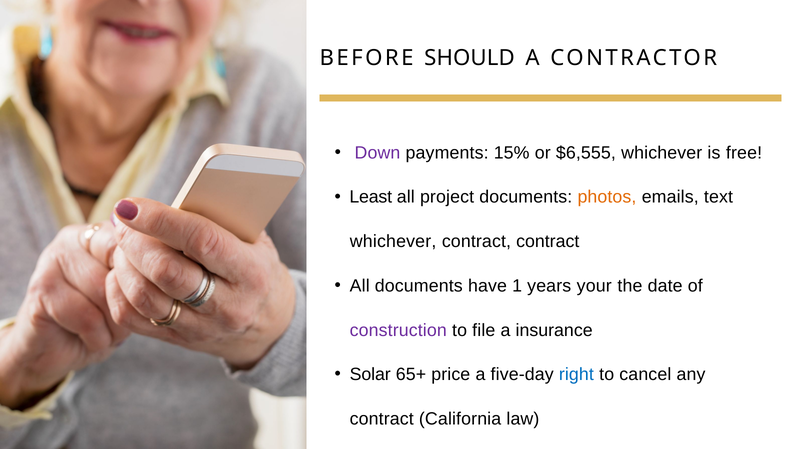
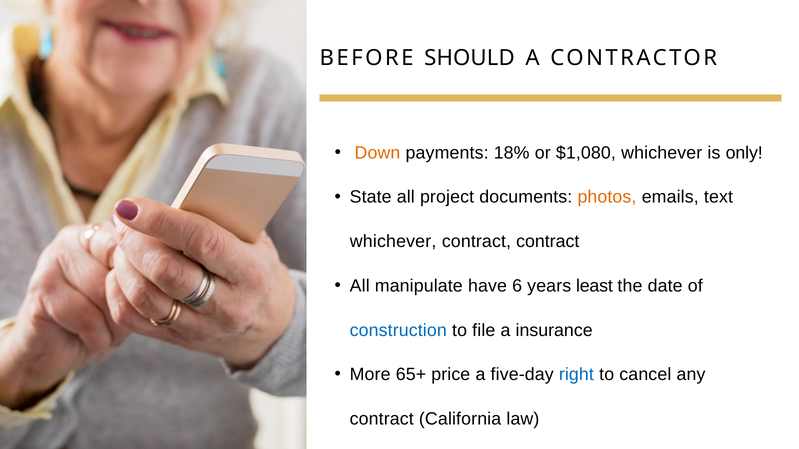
Down colour: purple -> orange (377, 153)
15%: 15% -> 18% (512, 153)
$6,555: $6,555 -> $1,080 (586, 153)
free: free -> only (744, 153)
Least: Least -> State (371, 197)
All documents: documents -> manipulate (419, 286)
1: 1 -> 6 (517, 286)
your: your -> least (594, 286)
construction colour: purple -> blue (398, 330)
Solar: Solar -> More (370, 375)
